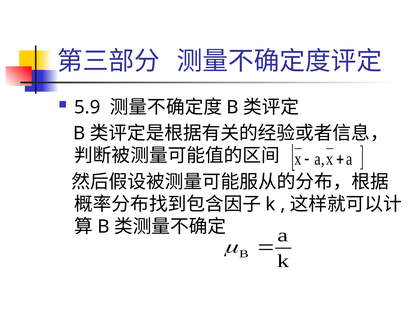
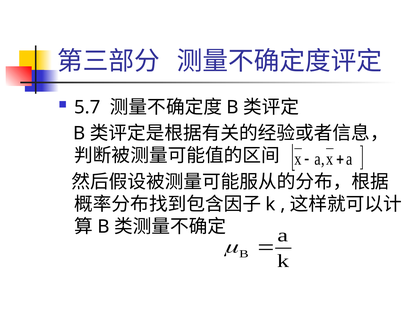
5.9: 5.9 -> 5.7 (87, 107)
